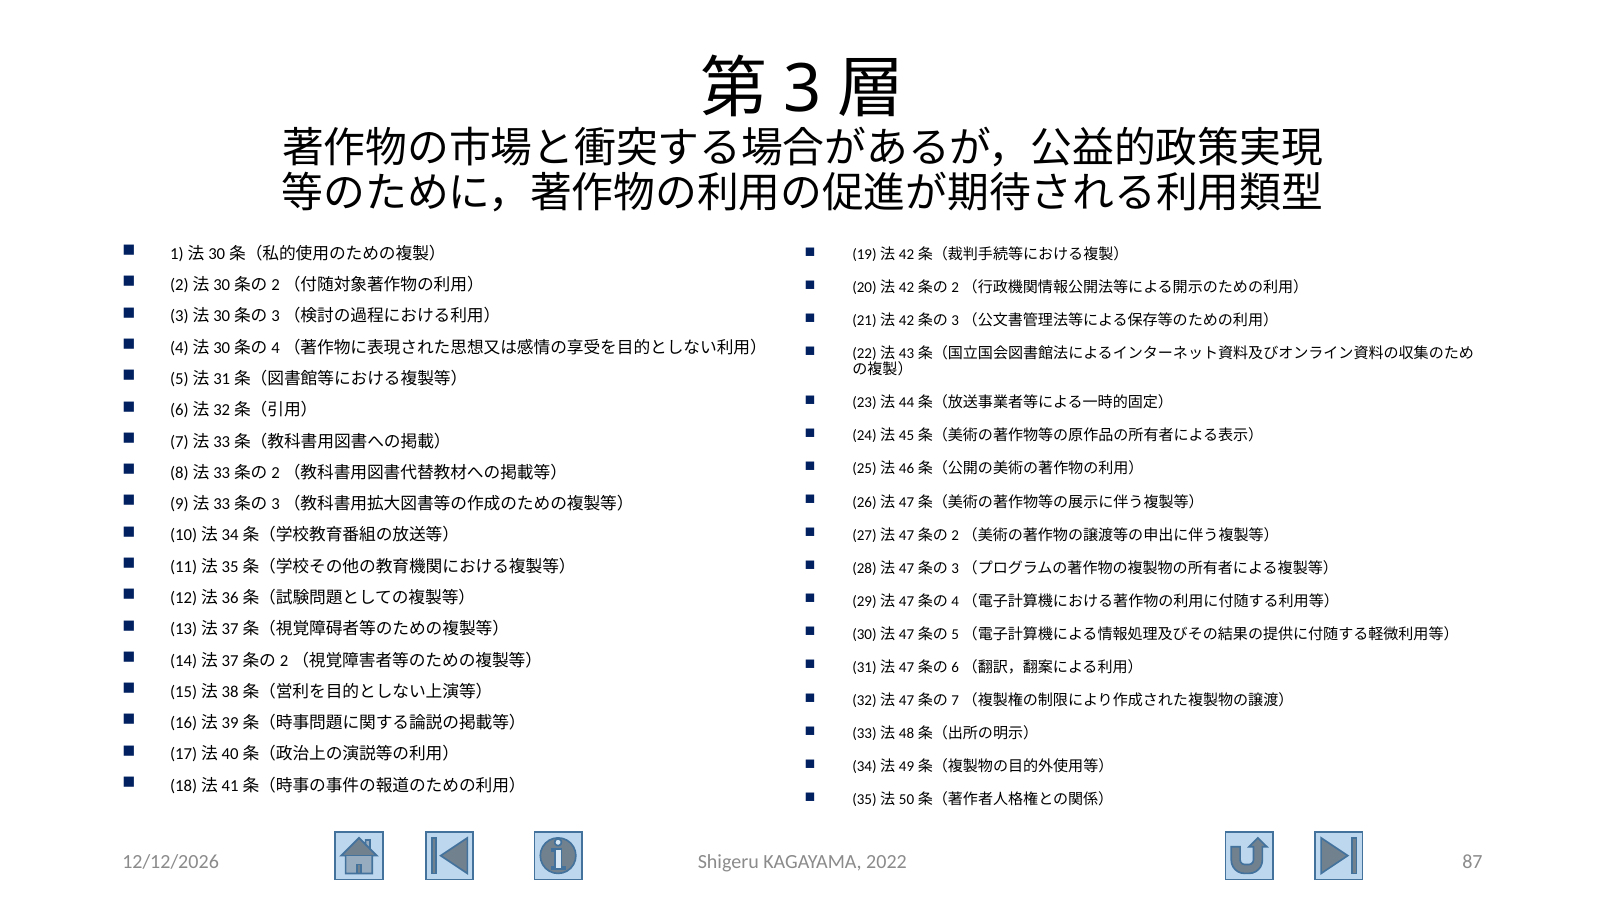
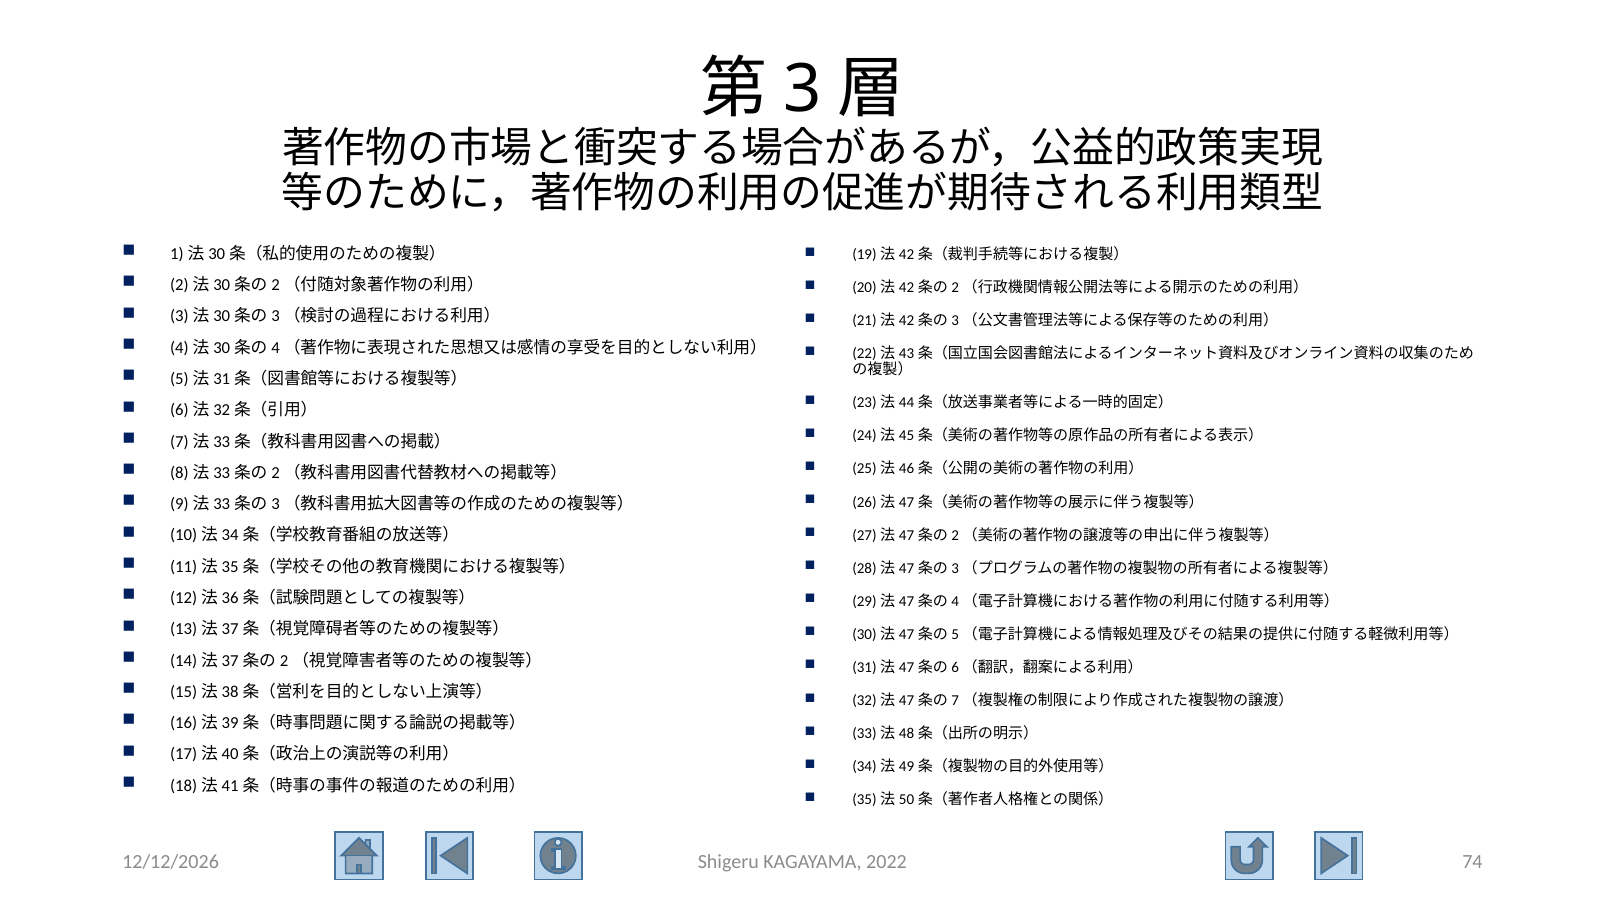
87: 87 -> 74 (1472, 862)
